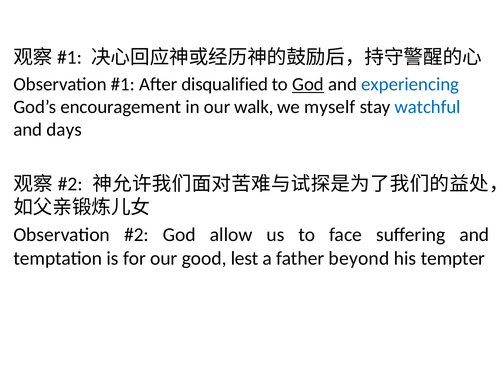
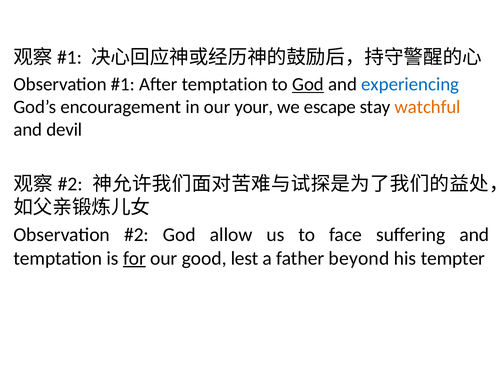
After disqualified: disqualified -> temptation (225, 84)
walk: walk -> your (254, 107)
myself: myself -> escape (330, 107)
watchful colour: blue -> orange (428, 107)
days: days -> devil (64, 130)
for underline: none -> present (134, 258)
